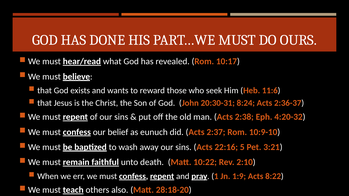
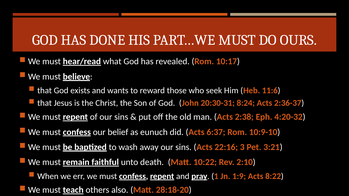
2:37: 2:37 -> 6:37 (216, 132)
5: 5 -> 3 (242, 147)
